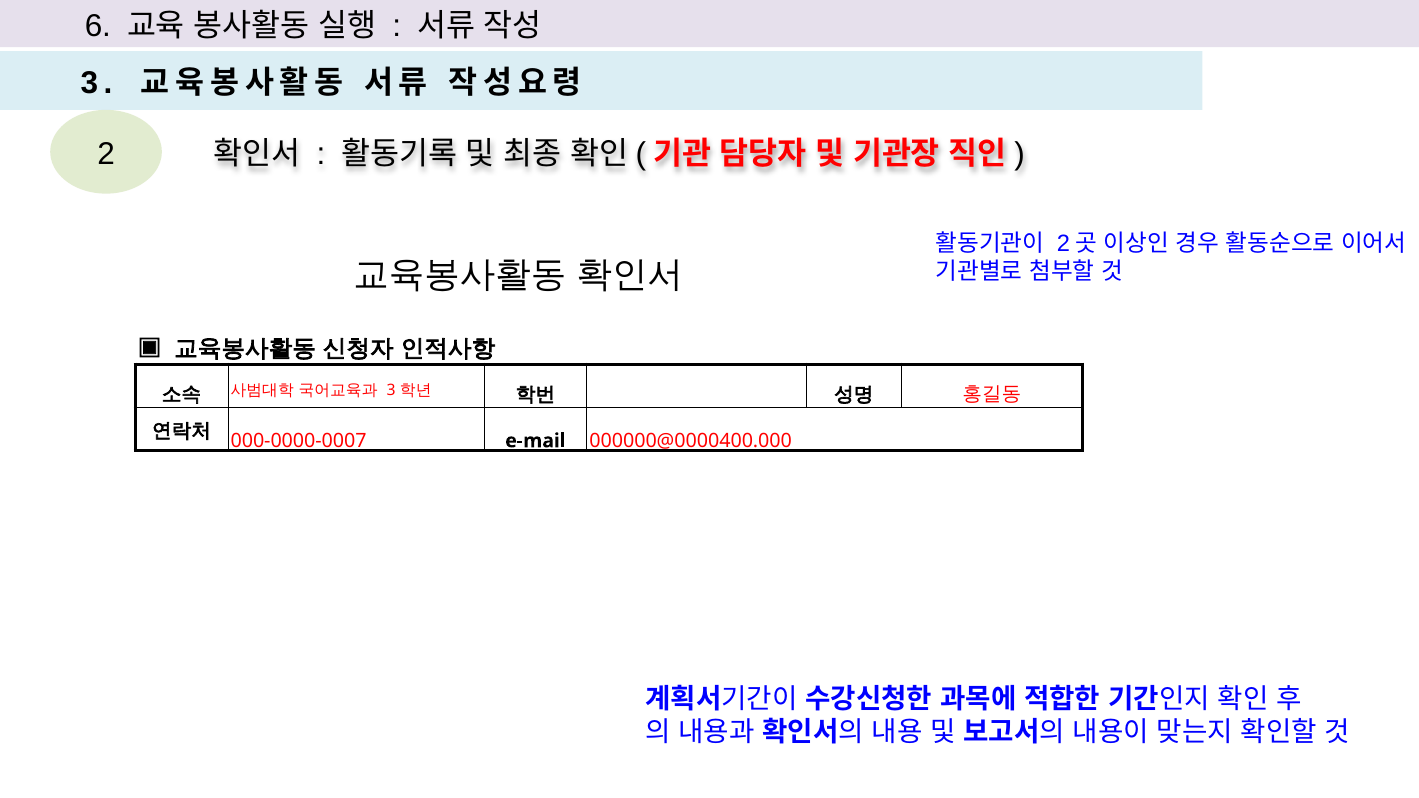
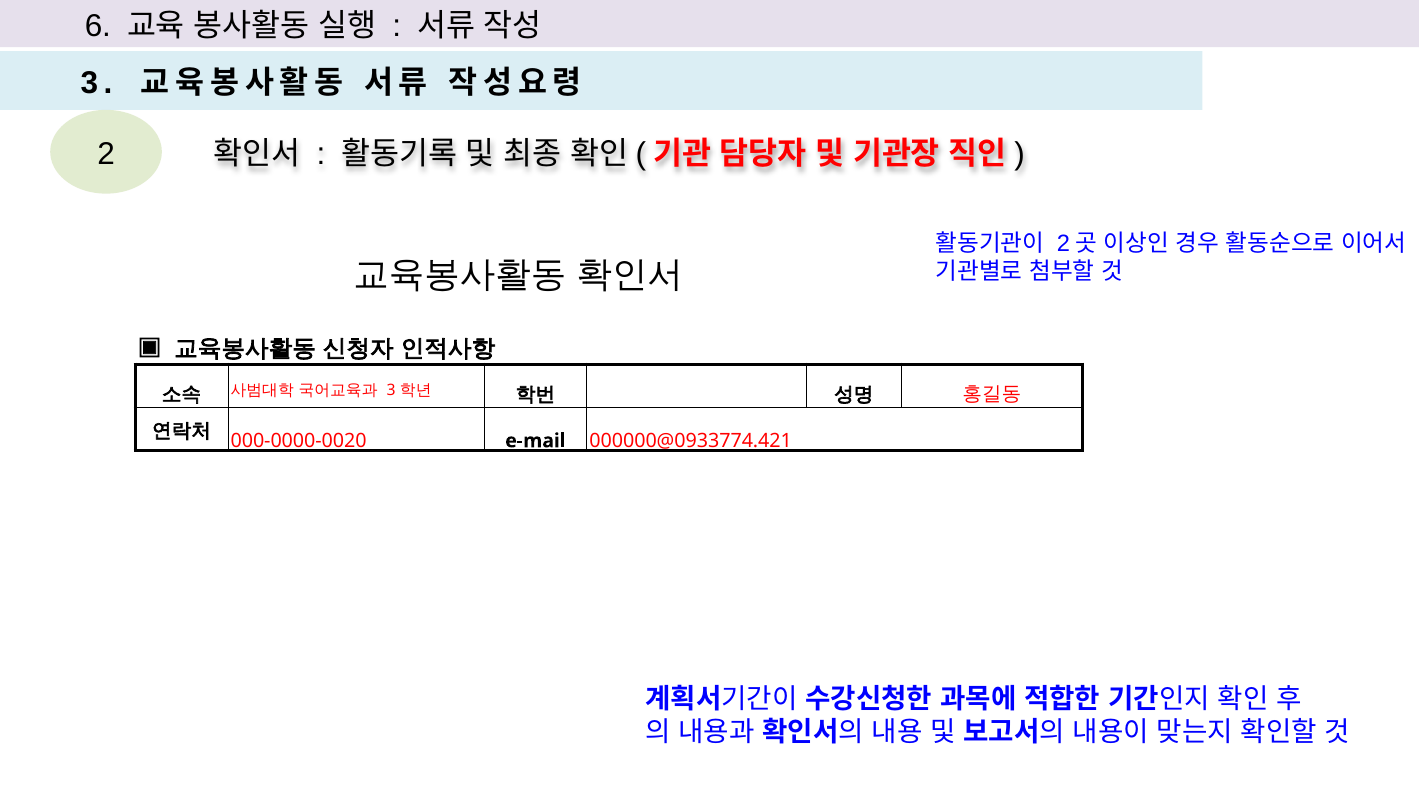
000-0000-0007: 000-0000-0007 -> 000-0000-0020 (299, 441)
000000@0000400.000: 000000@0000400.000 -> 000000@0933774.421 (691, 441)
